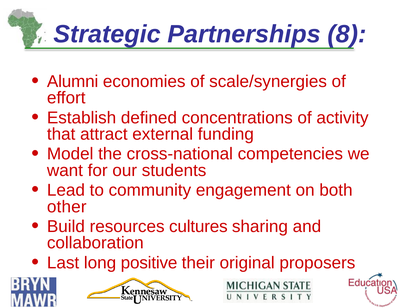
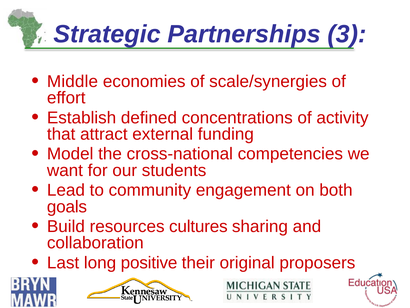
8: 8 -> 3 (347, 34)
Alumni: Alumni -> Middle (72, 81)
other: other -> goals (67, 206)
